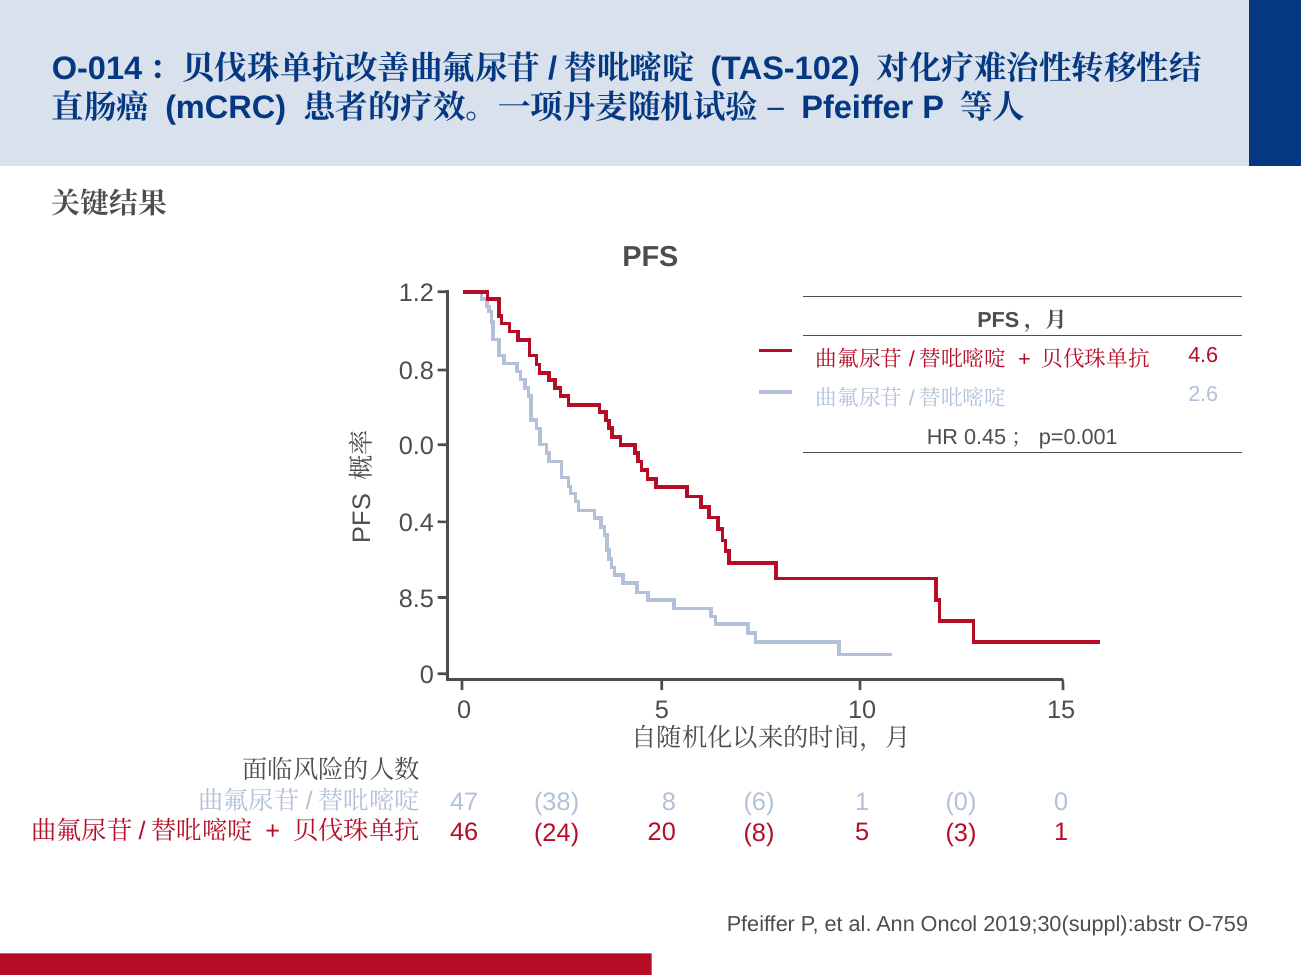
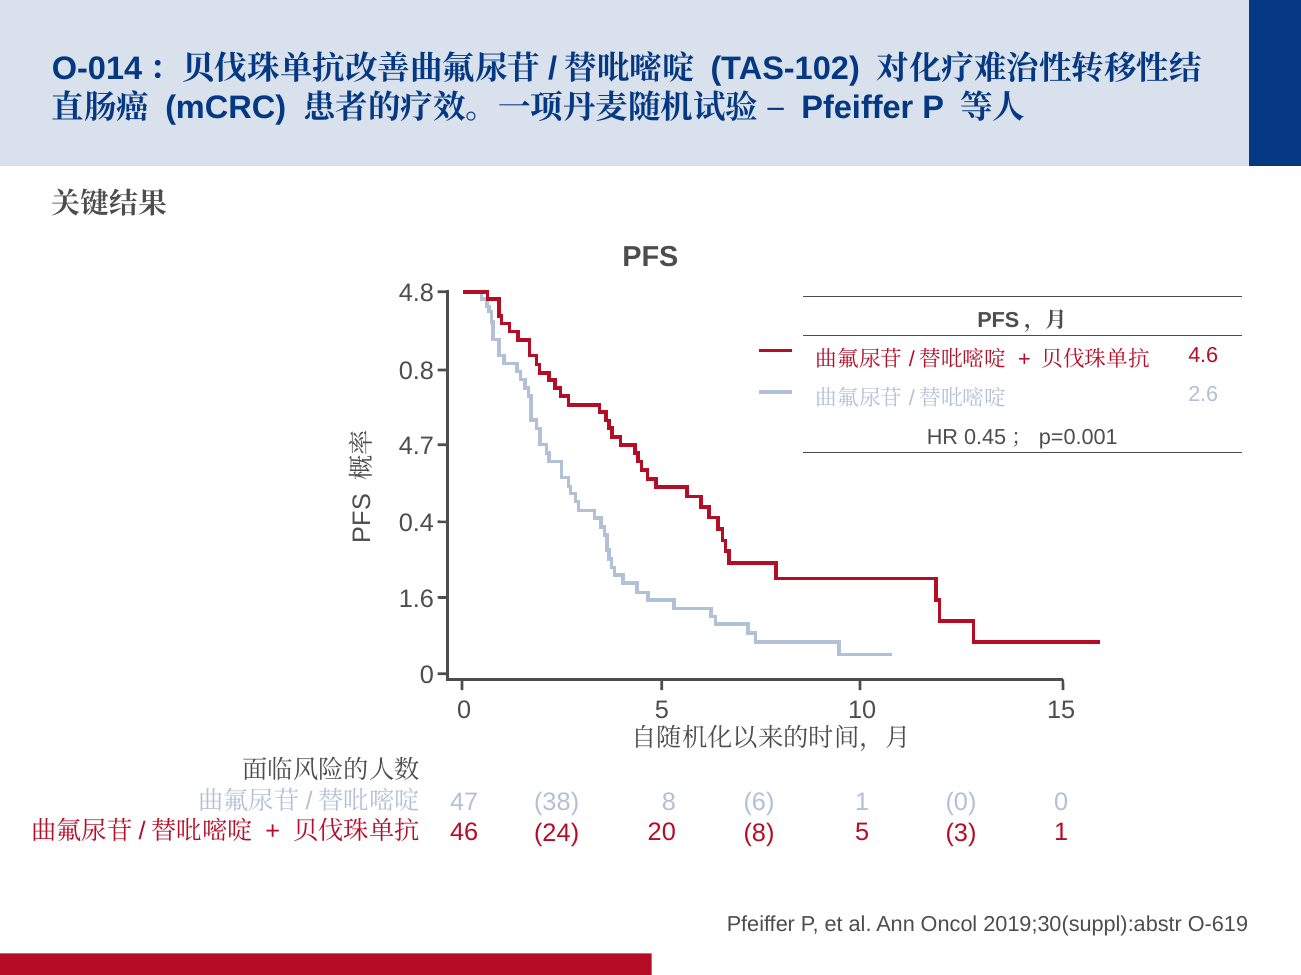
1.2: 1.2 -> 4.8 (416, 293)
0.0: 0.0 -> 4.7 (416, 447)
8.5: 8.5 -> 1.6 (416, 599)
O-759: O-759 -> O-619 (1218, 925)
